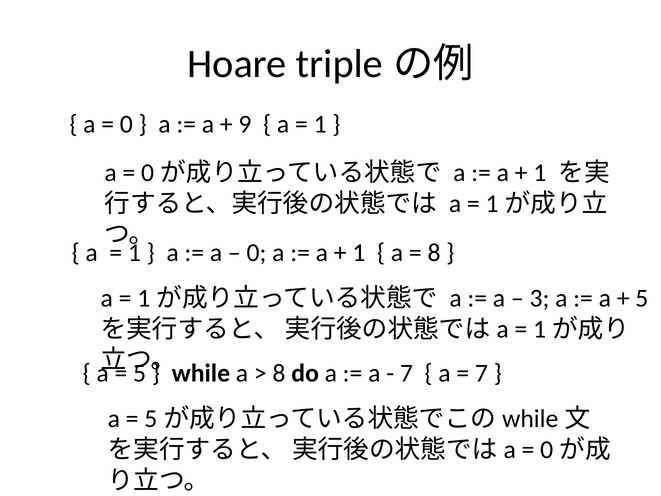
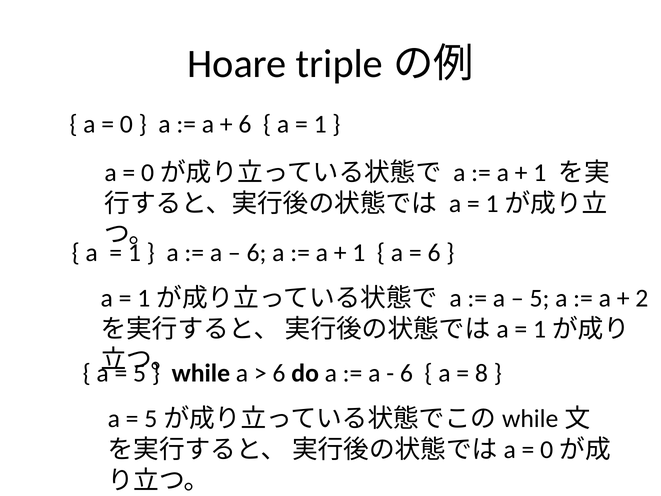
9: 9 -> 6 (245, 124)
0: 0 -> 6 (257, 253)
8: 8 -> 6 (434, 253)
3: 3 -> 5 (539, 298)
5: 5 -> 2 (642, 298)
8: 8 -> 6 (279, 373)
7: 7 -> 6 (406, 373)
7: 7 -> 8 (481, 373)
